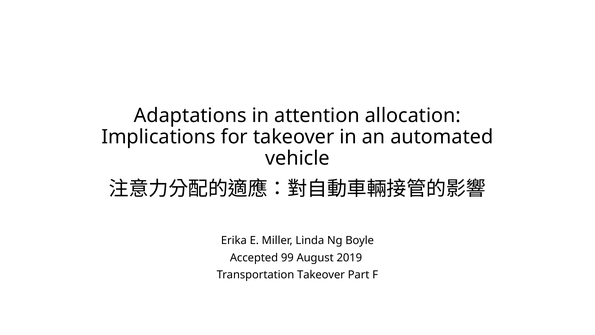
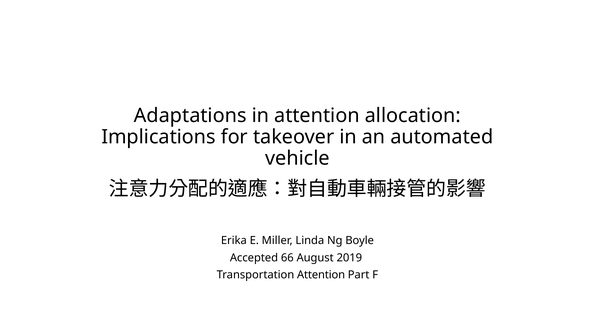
99: 99 -> 66 (287, 258)
Transportation Takeover: Takeover -> Attention (321, 275)
